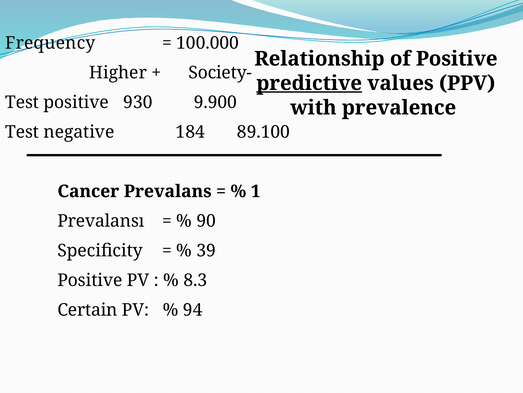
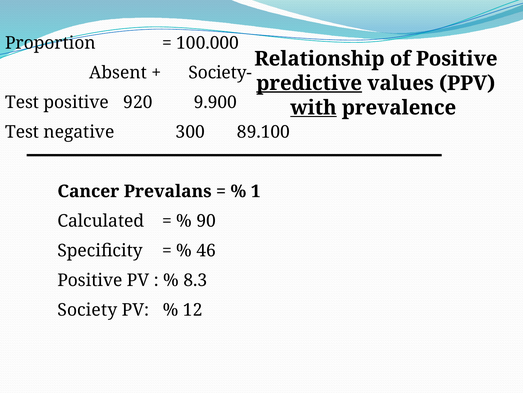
Frequency: Frequency -> Proportion (50, 43)
Higher: Higher -> Absent (118, 72)
930: 930 -> 920 (138, 102)
with underline: none -> present (313, 108)
184: 184 -> 300 (190, 132)
Prevalansı: Prevalansı -> Calculated (101, 221)
39: 39 -> 46 (206, 250)
Certain: Certain -> Society (87, 310)
94: 94 -> 12 (193, 310)
